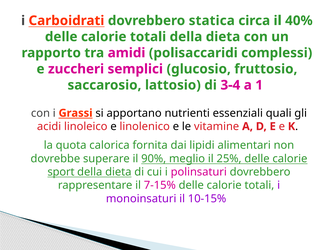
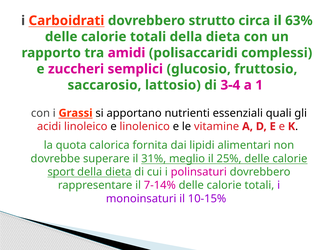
statica: statica -> strutto (212, 21)
40%: 40% -> 63% (299, 21)
90%: 90% -> 31% (154, 159)
7-15%: 7-15% -> 7-14% (160, 186)
